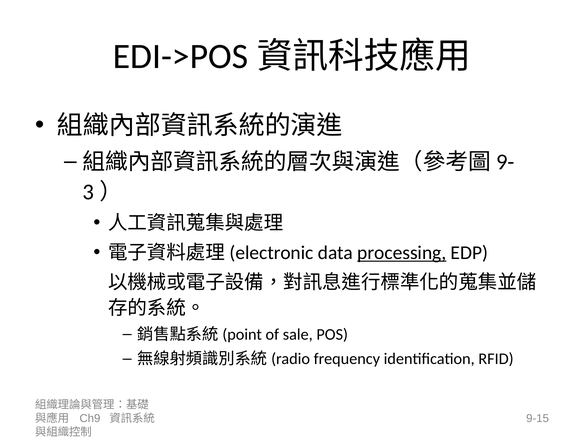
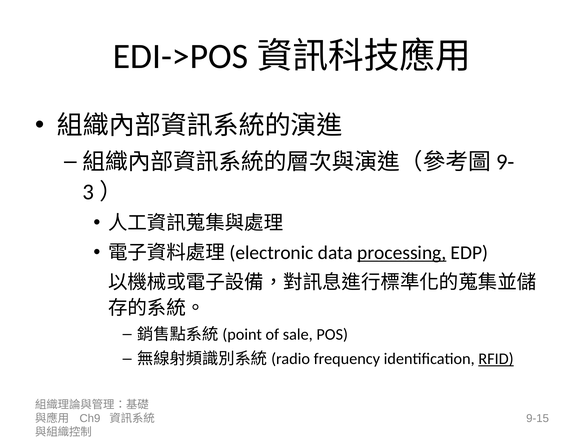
RFID underline: none -> present (496, 359)
